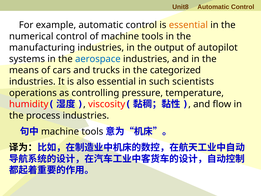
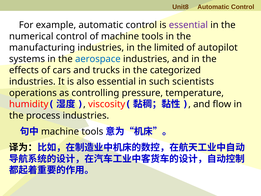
essential colour: orange -> purple (188, 25)
output: output -> limited (169, 48)
means: means -> effects (24, 70)
